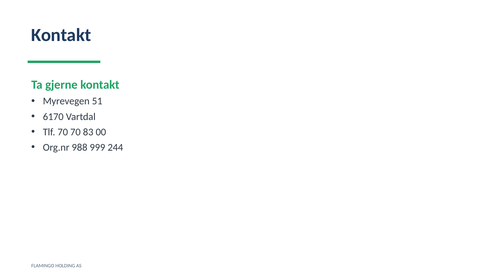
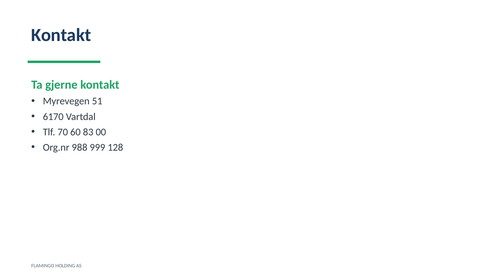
70 70: 70 -> 60 (75, 132)
244: 244 -> 128 (115, 147)
